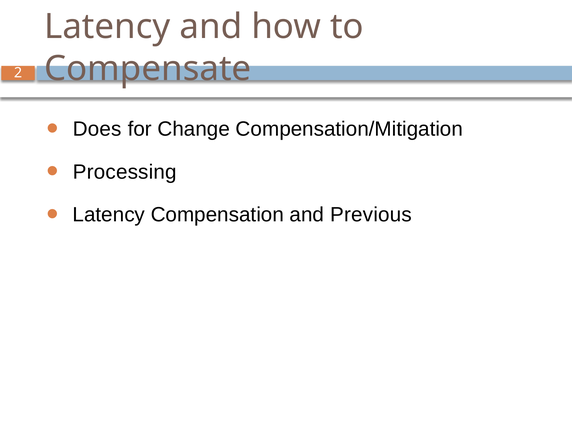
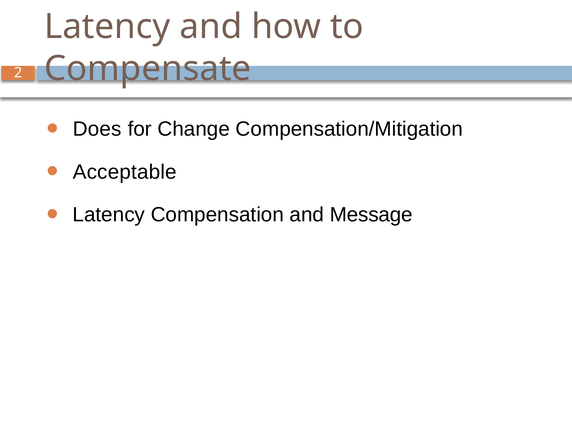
Processing: Processing -> Acceptable (125, 172)
Previous: Previous -> Message (371, 215)
